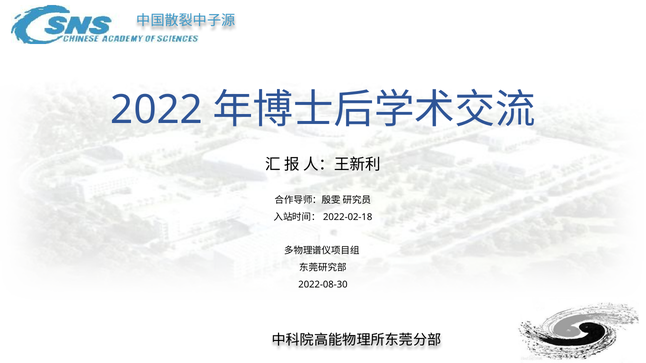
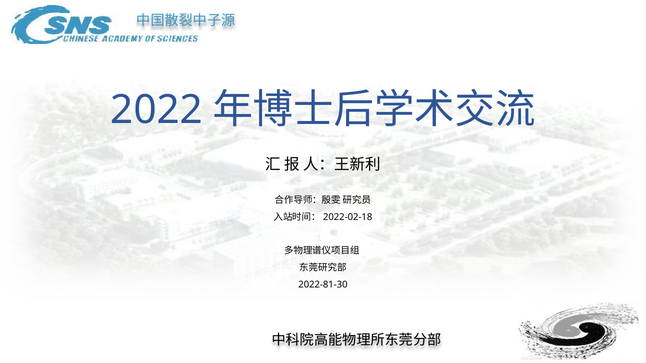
2022-08-30: 2022-08-30 -> 2022-81-30 (323, 285)
